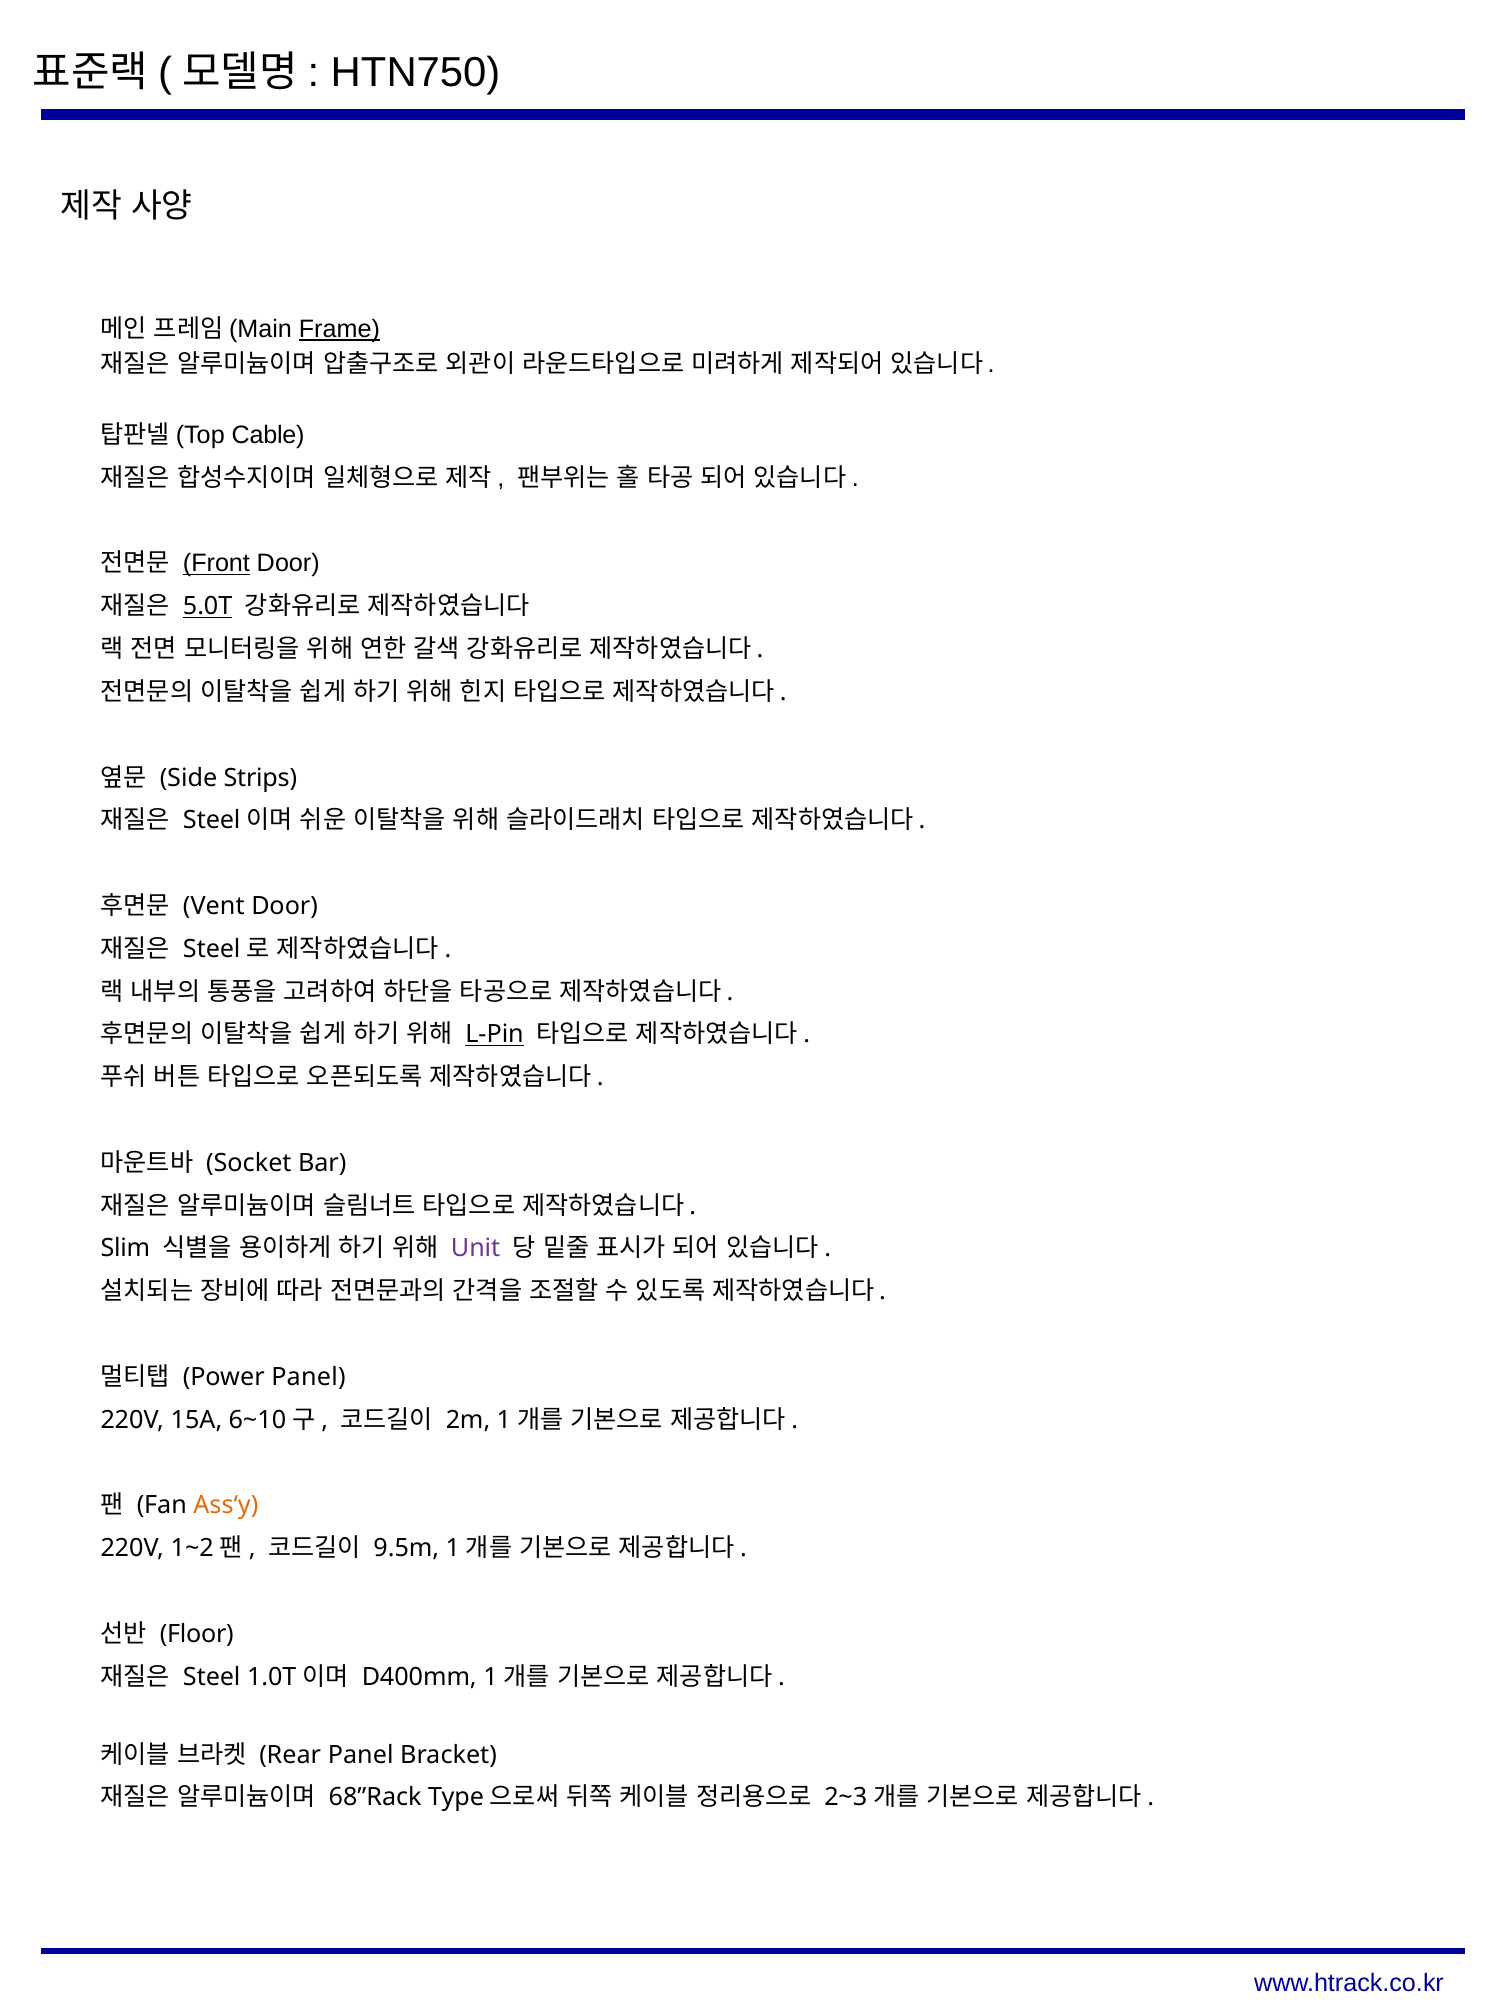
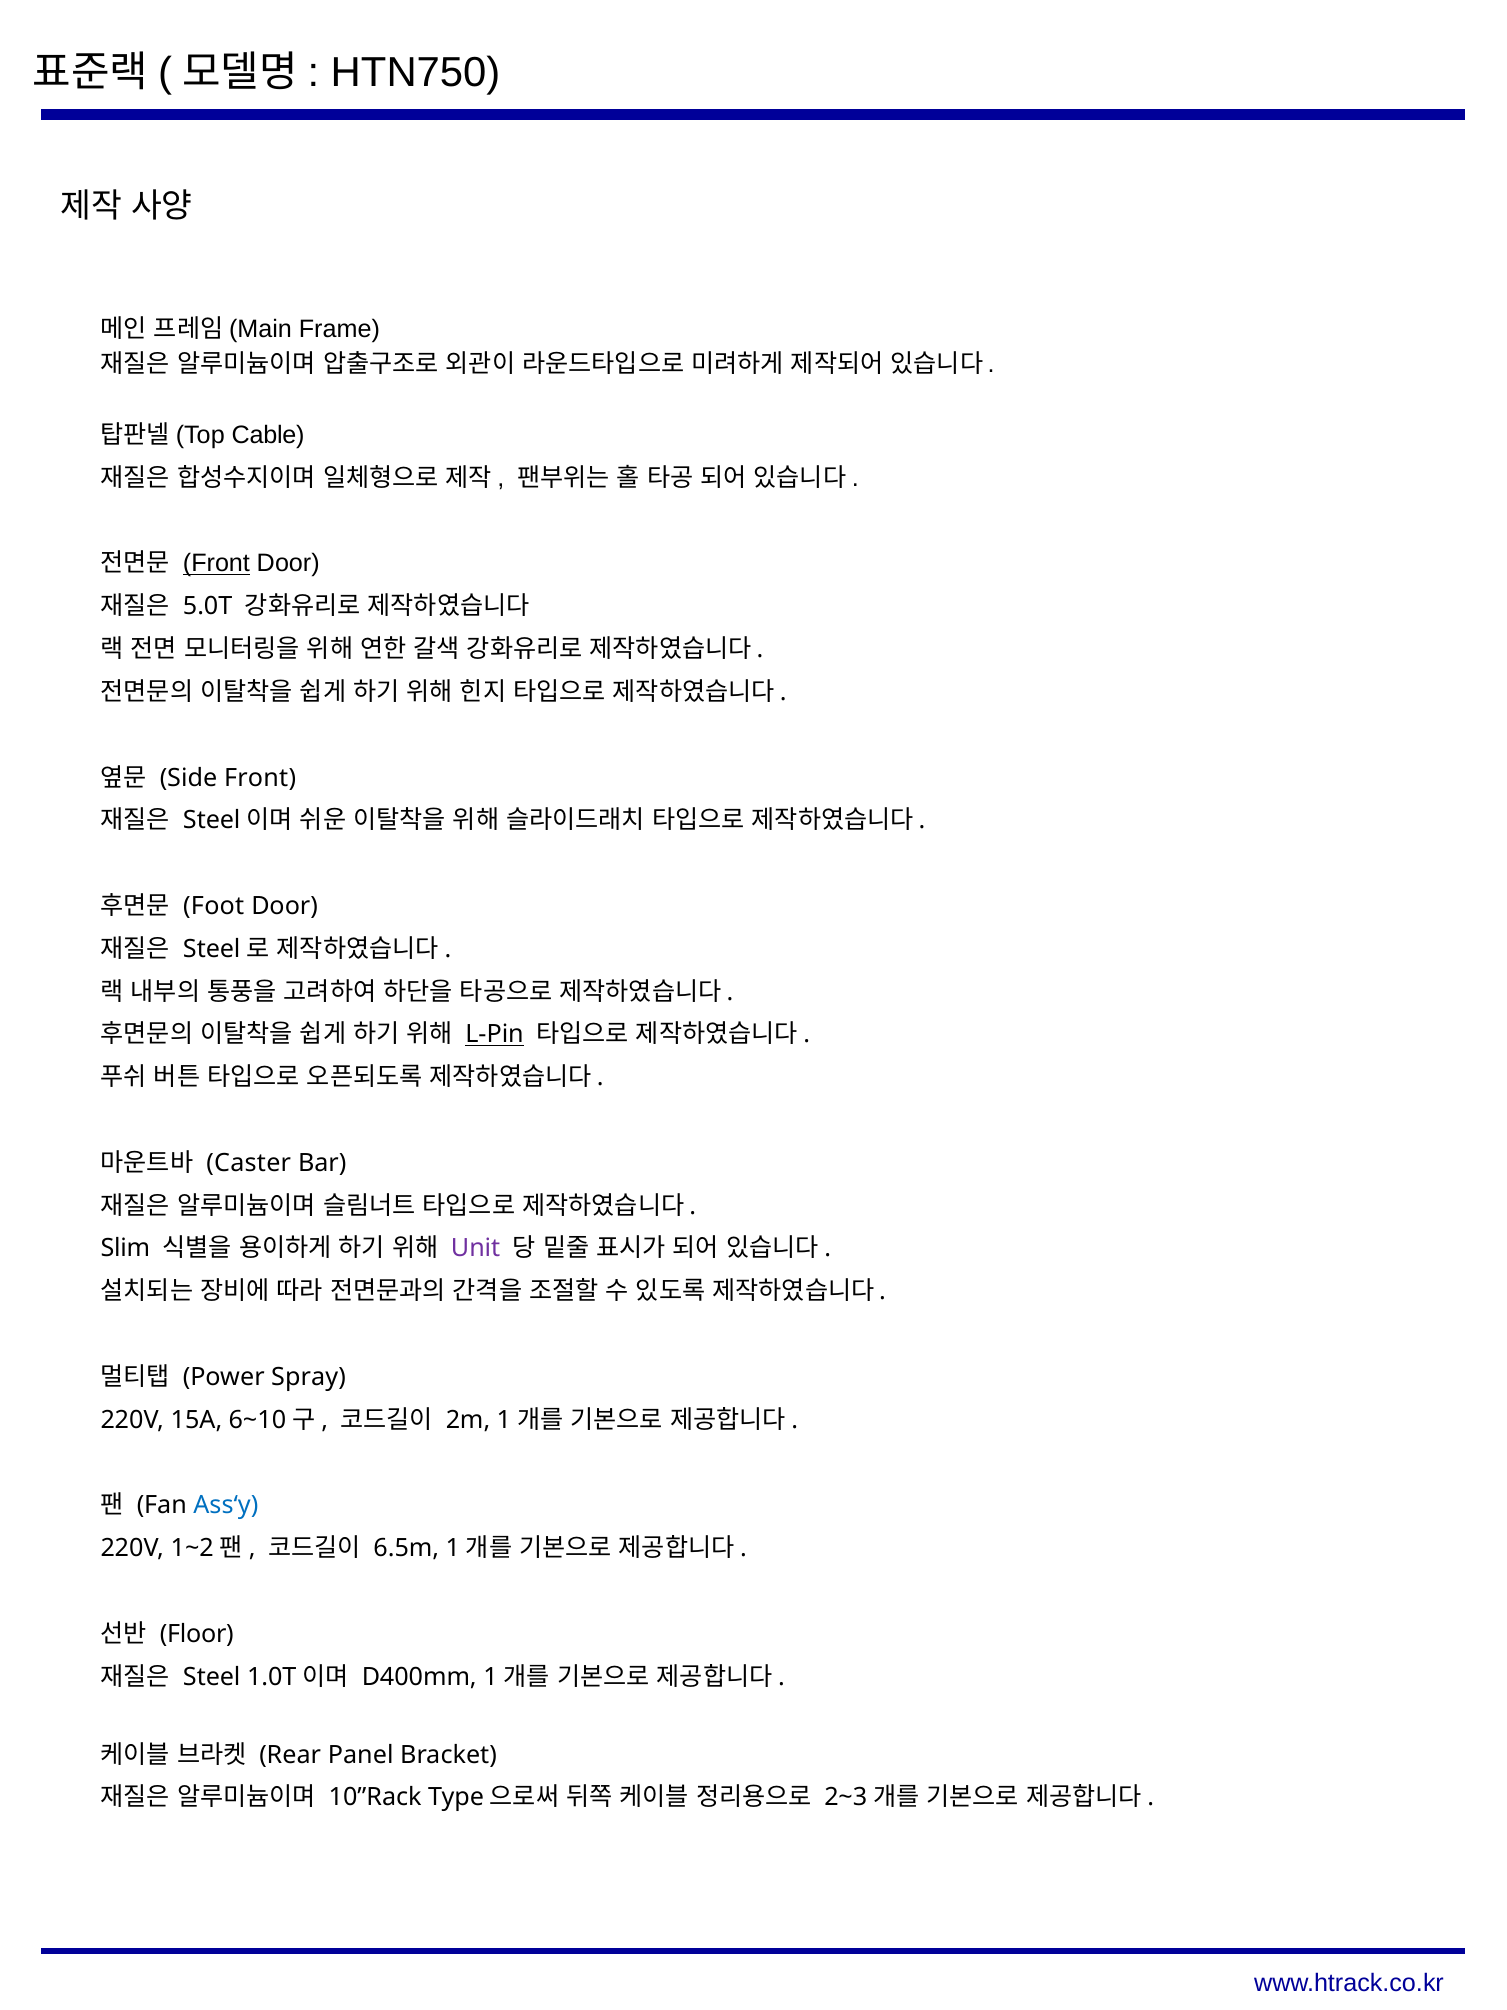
Frame underline: present -> none (339, 329)
5.0T underline: present -> none (208, 606)
Side Strips: Strips -> Front (260, 777)
Vent: Vent -> Foot (214, 906)
Socket: Socket -> Caster (249, 1163)
Power Panel: Panel -> Spray (309, 1377)
Ass‘y colour: orange -> blue (226, 1505)
9.5m: 9.5m -> 6.5m (406, 1548)
68”Rack: 68”Rack -> 10”Rack (375, 1797)
